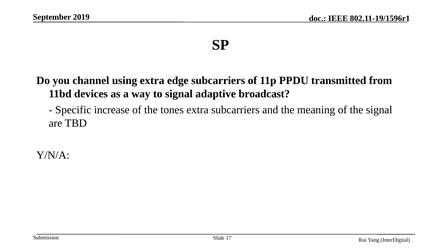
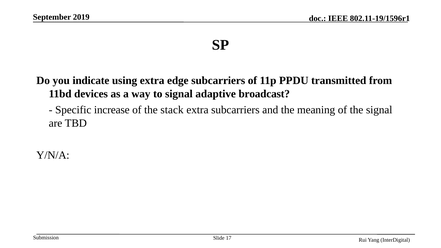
channel: channel -> indicate (91, 81)
tones: tones -> stack (172, 110)
